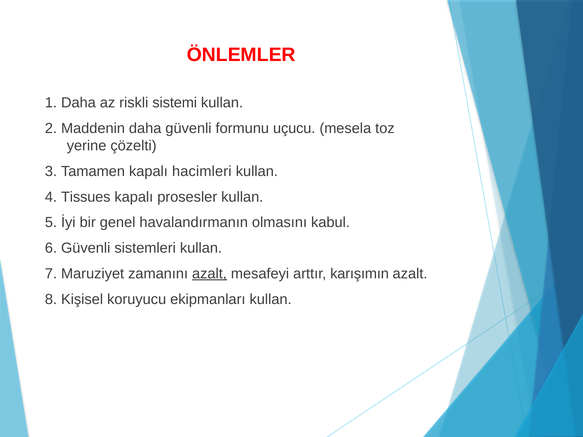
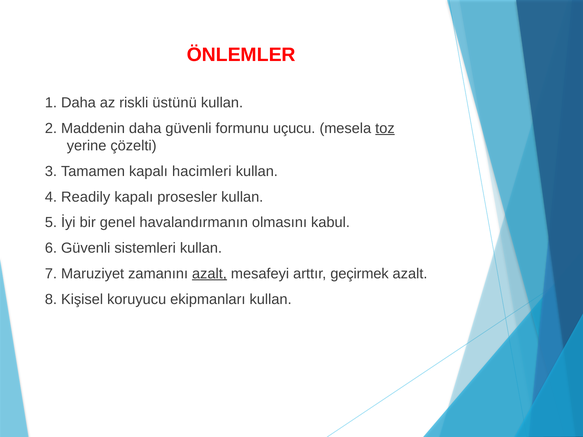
sistemi: sistemi -> üstünü (175, 103)
toz underline: none -> present (385, 128)
Tissues: Tissues -> Readily (86, 197)
karışımın: karışımın -> geçirmek (360, 274)
